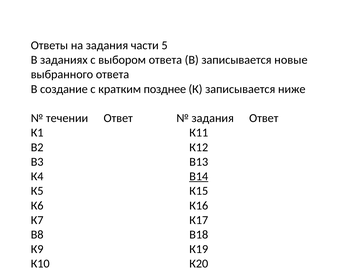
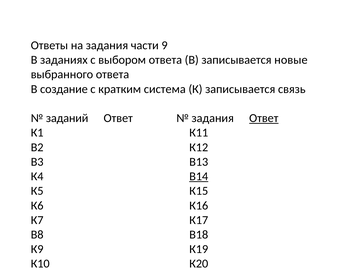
5: 5 -> 9 (165, 45)
позднее: позднее -> система (165, 89)
ниже: ниже -> связь (292, 89)
течении: течении -> заданий (67, 118)
Ответ underline: none -> present (264, 118)
